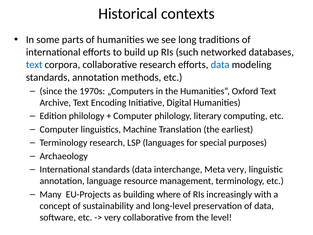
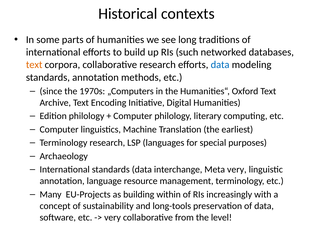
text colour: blue -> orange (34, 65)
where: where -> within (169, 194)
long-level: long-level -> long-tools (172, 206)
